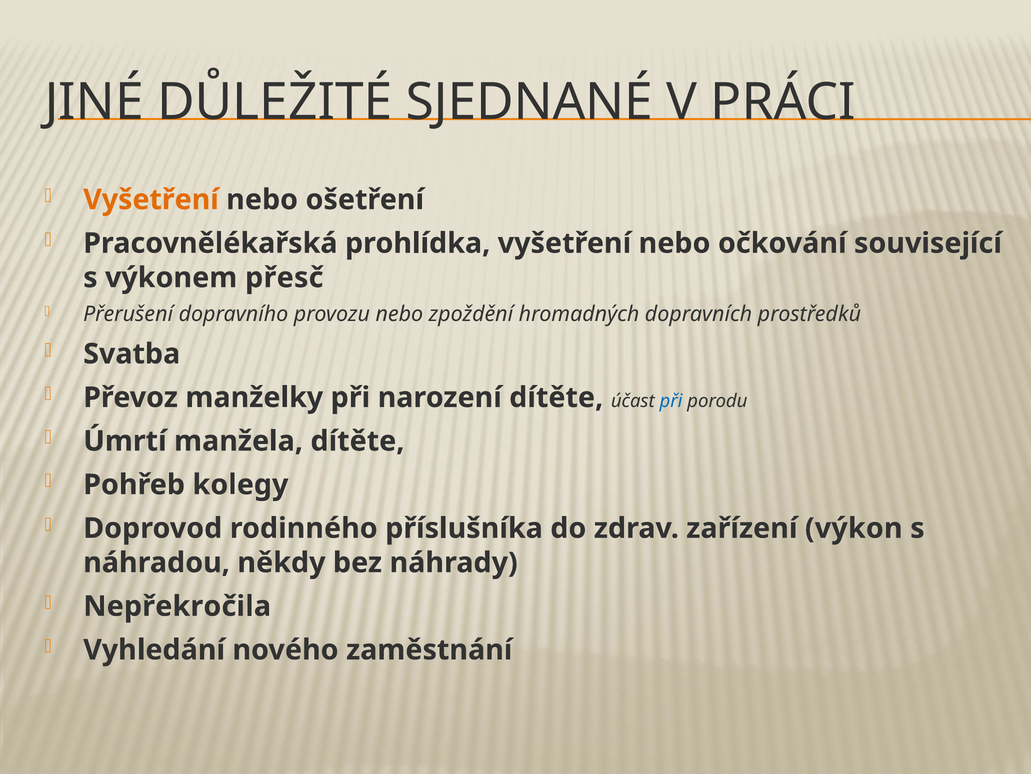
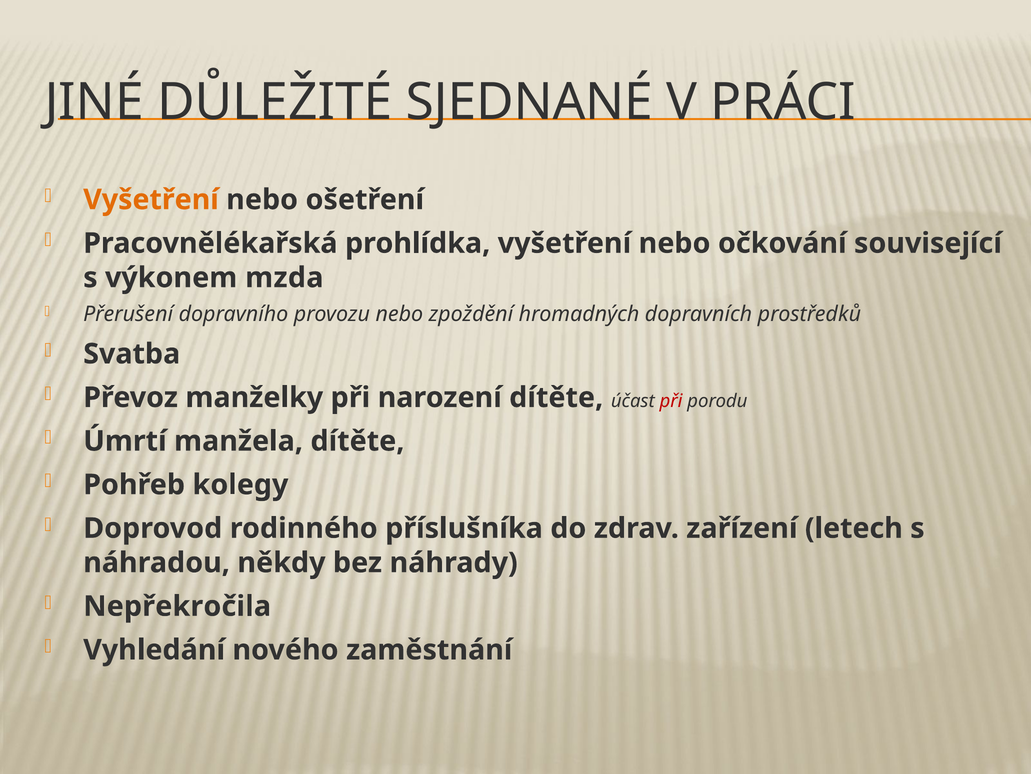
přesč: přesč -> mzda (284, 277)
při colour: blue -> red (671, 400)
výkon: výkon -> letech (854, 528)
